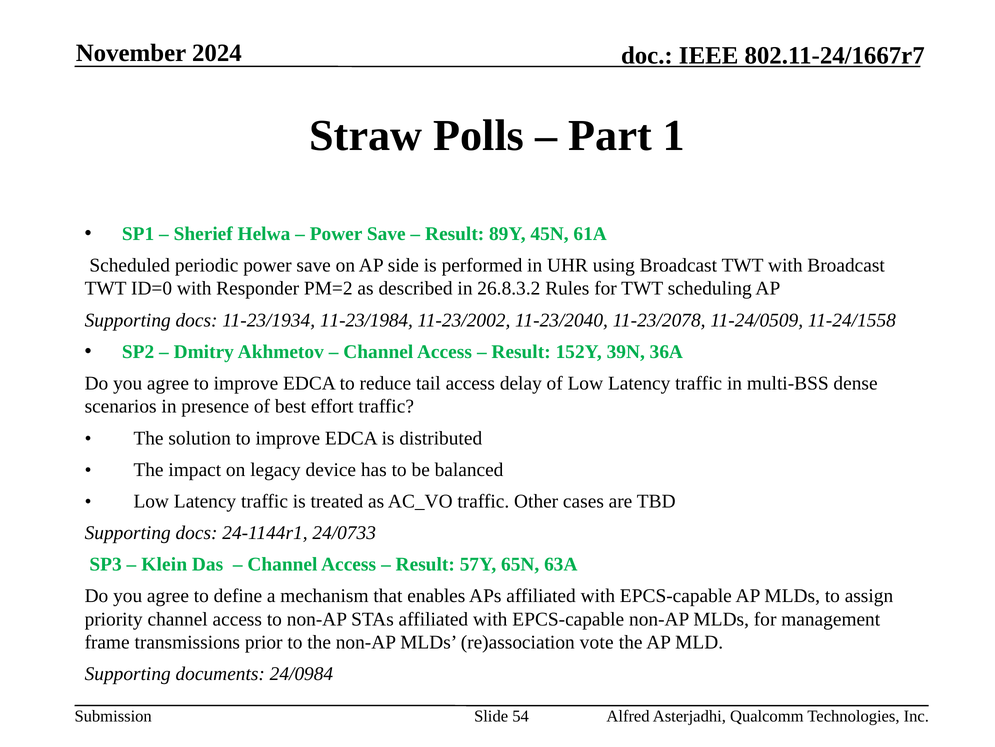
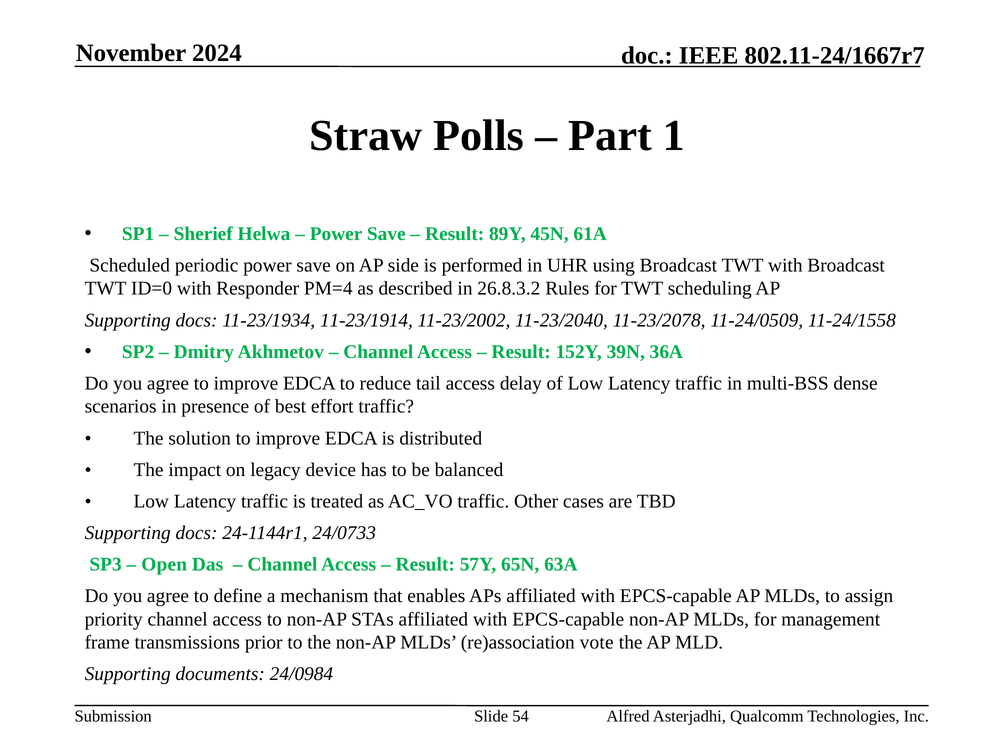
PM=2: PM=2 -> PM=4 (328, 288)
11-23/1984: 11-23/1984 -> 11-23/1914 (366, 320)
Klein: Klein -> Open (164, 564)
